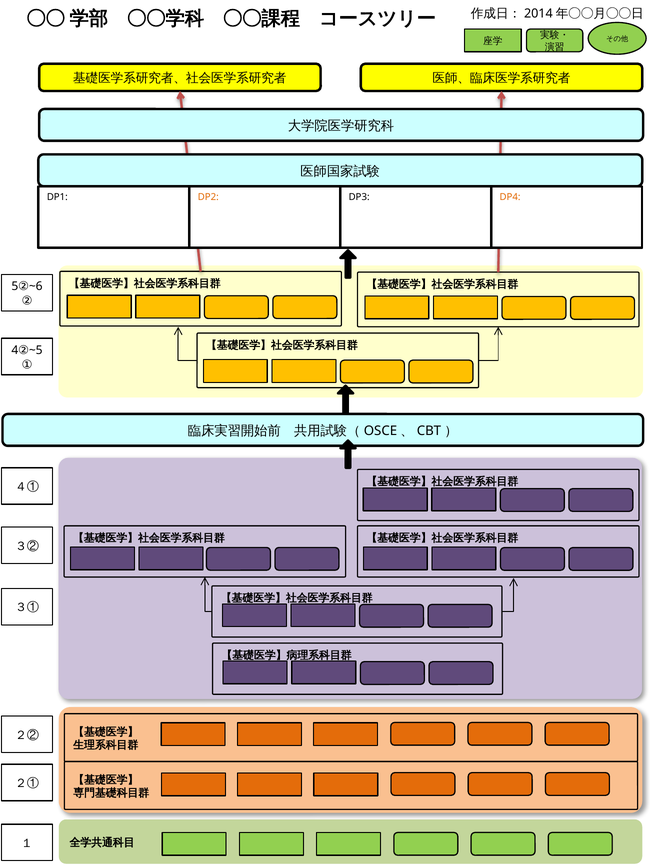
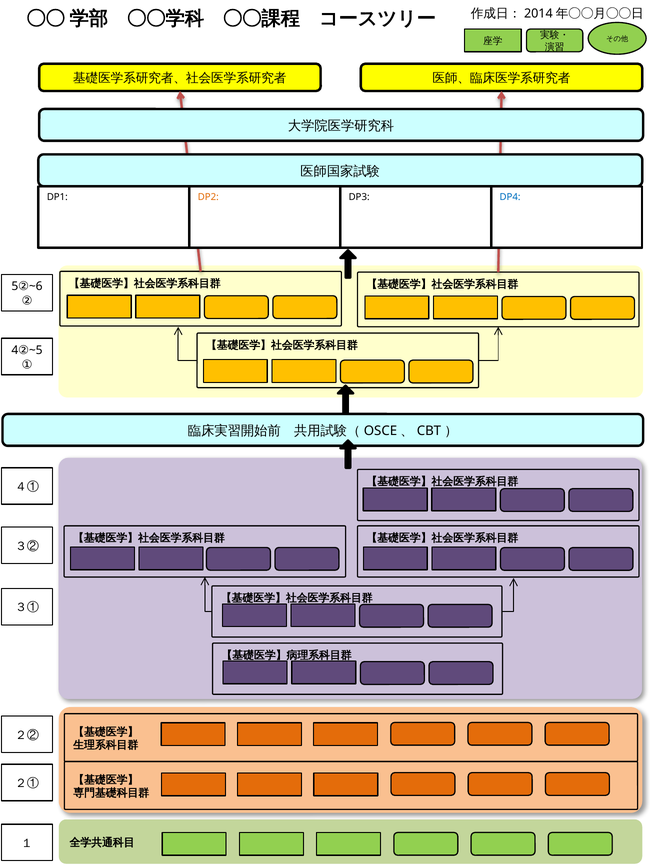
DP4 colour: orange -> blue (510, 197)
